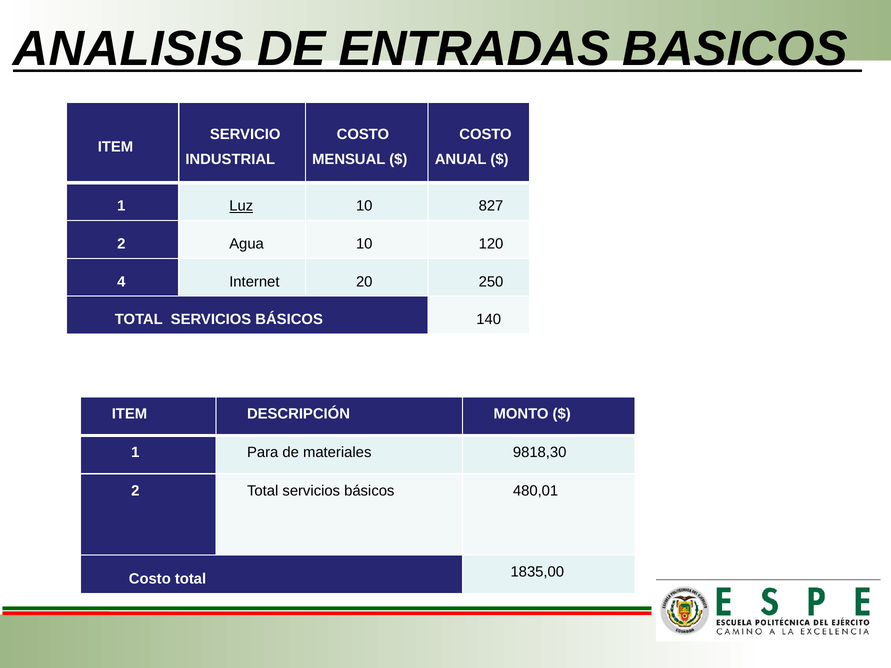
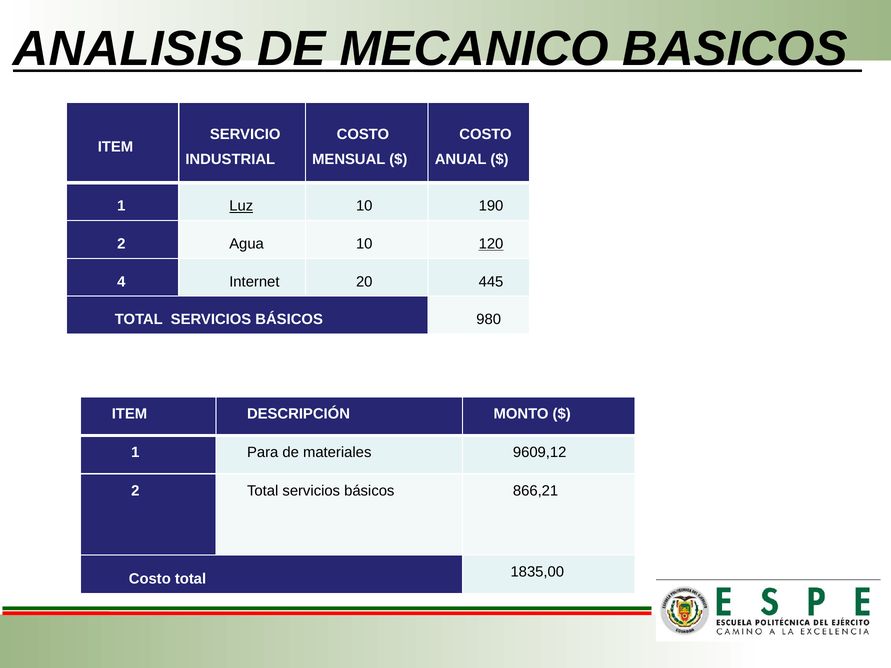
ENTRADAS: ENTRADAS -> MECANICO (474, 49)
827: 827 -> 190 (491, 206)
120 underline: none -> present (491, 244)
250: 250 -> 445 (491, 282)
140: 140 -> 980 (489, 320)
9818,30: 9818,30 -> 9609,12 (540, 453)
480,01: 480,01 -> 866,21 (536, 491)
